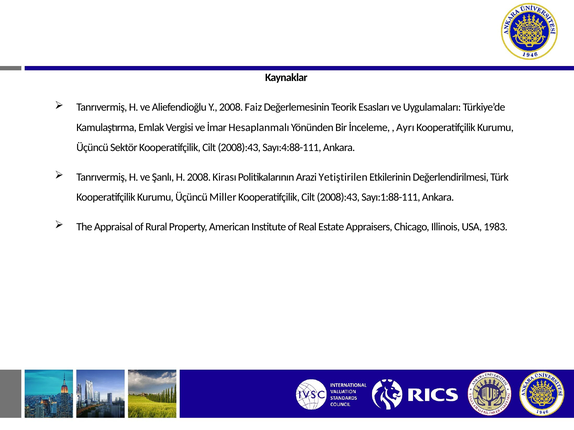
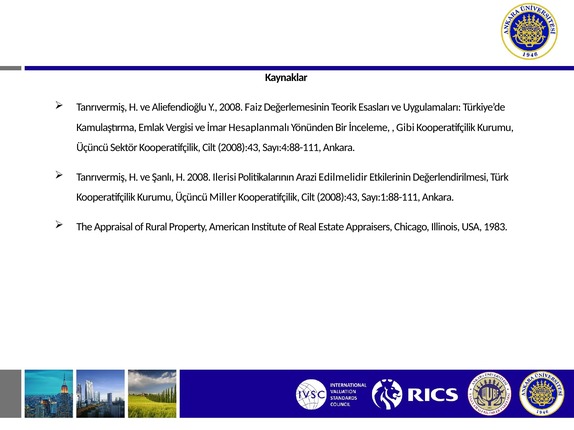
Ayrı: Ayrı -> Gibi (405, 127)
Kirası: Kirası -> Ilerisi (224, 177)
Yetiştirilen: Yetiştirilen -> Edilmelidir (343, 177)
